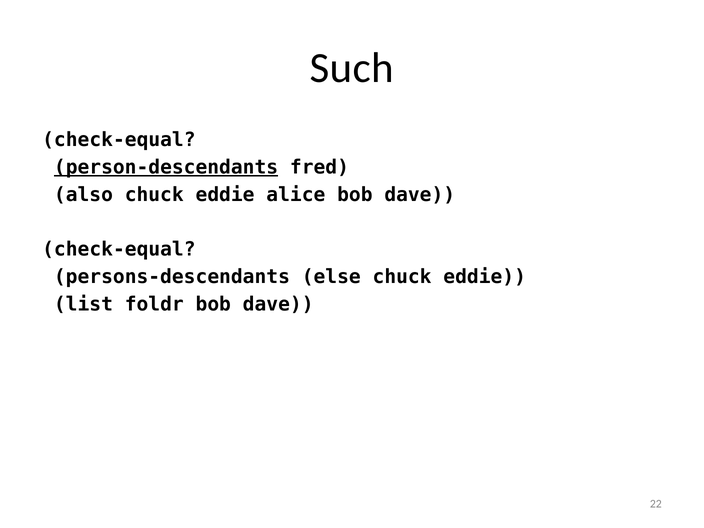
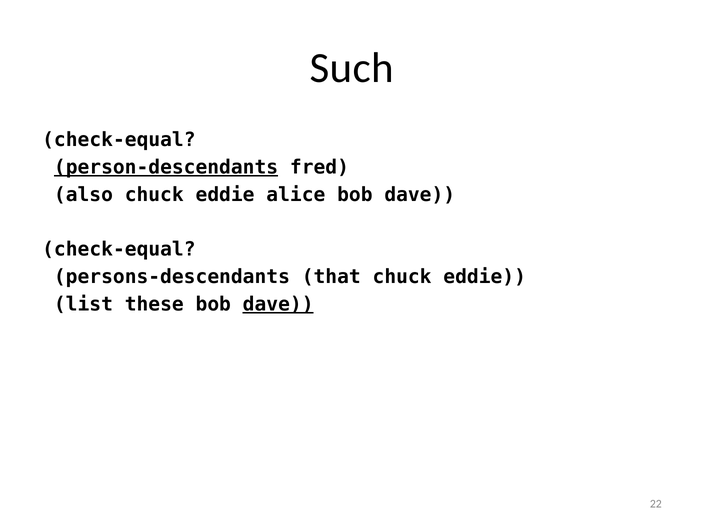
else: else -> that (331, 277)
foldr: foldr -> these (154, 304)
dave underline: none -> present (278, 304)
